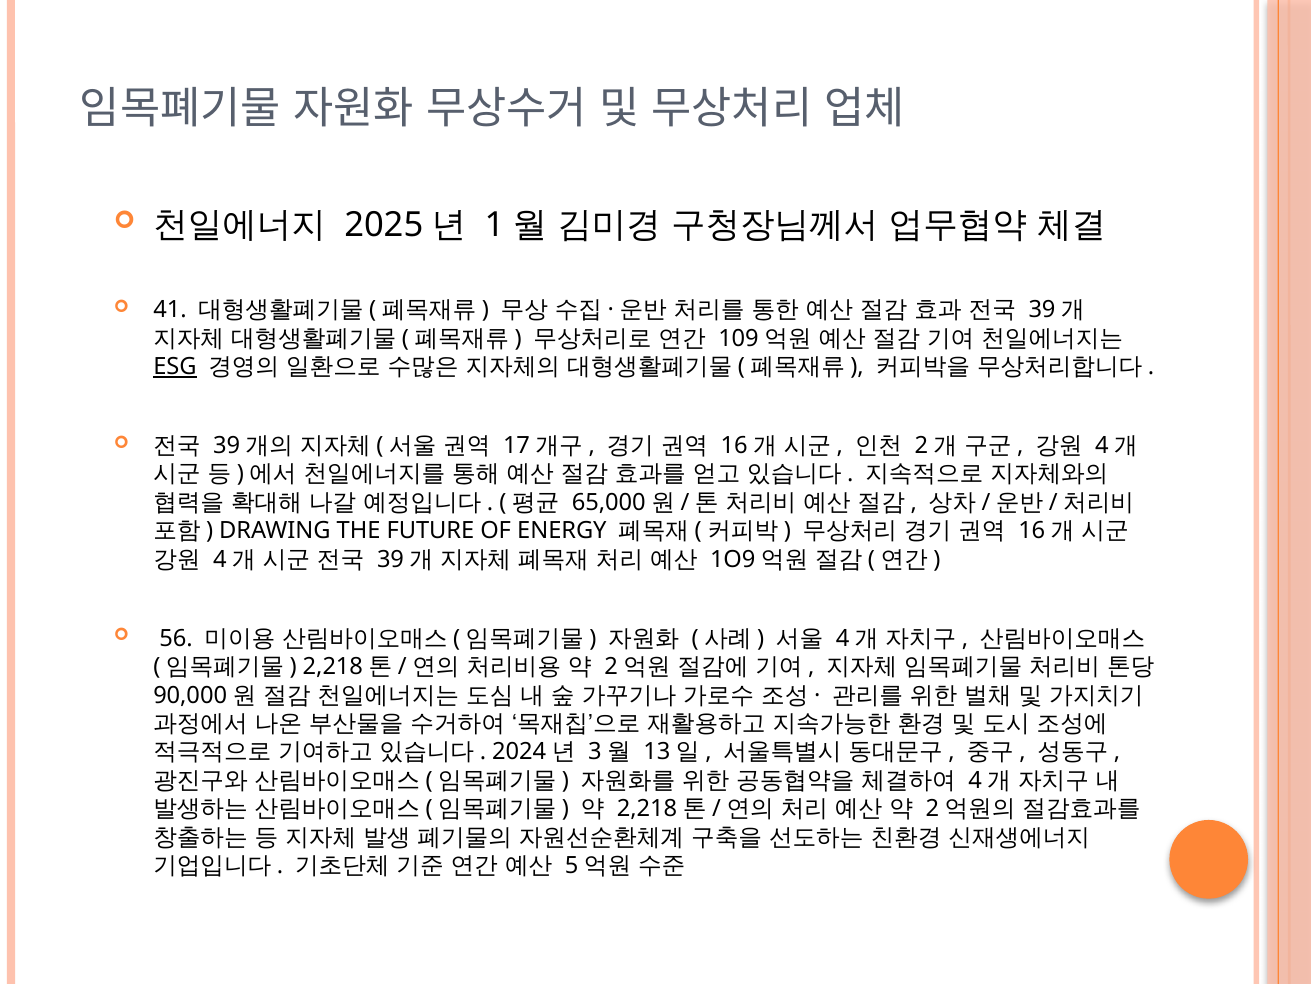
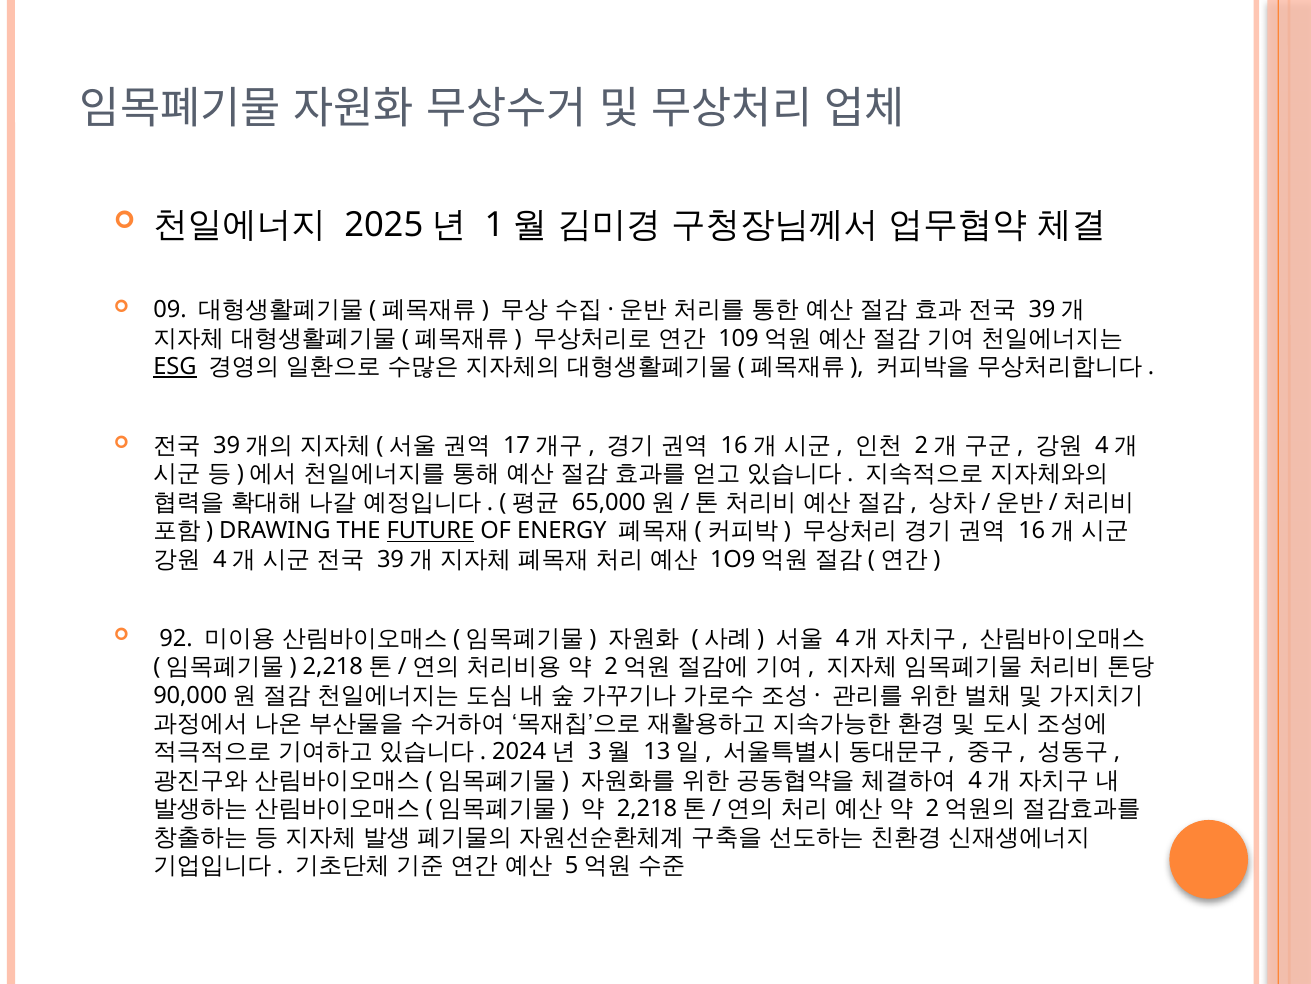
41: 41 -> 09 (170, 310)
FUTURE underline: none -> present (430, 531)
56: 56 -> 92 (176, 638)
